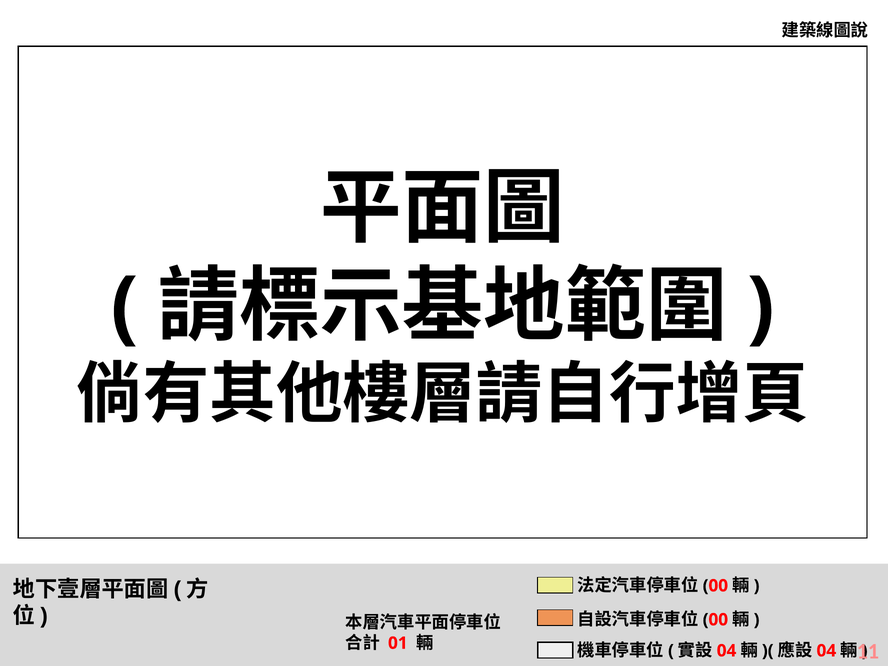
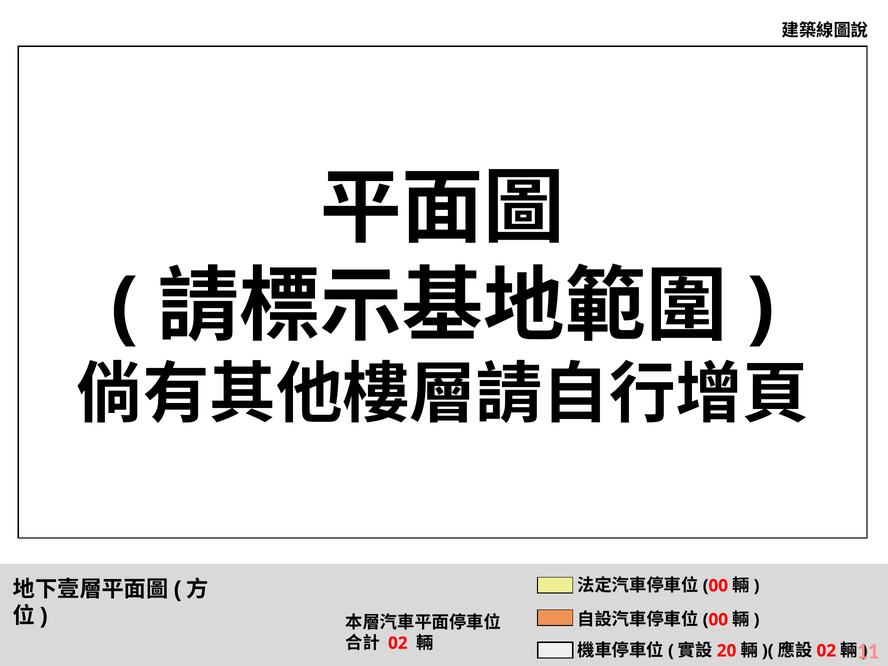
01: 01 -> 02 (398, 643)
04: 04 -> 20 (727, 651)
04: 04 -> 02 (826, 651)
